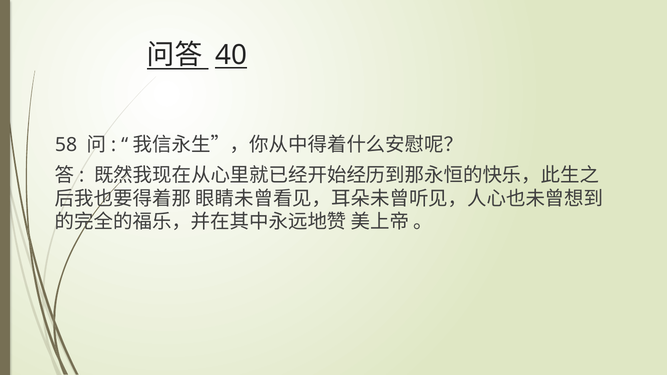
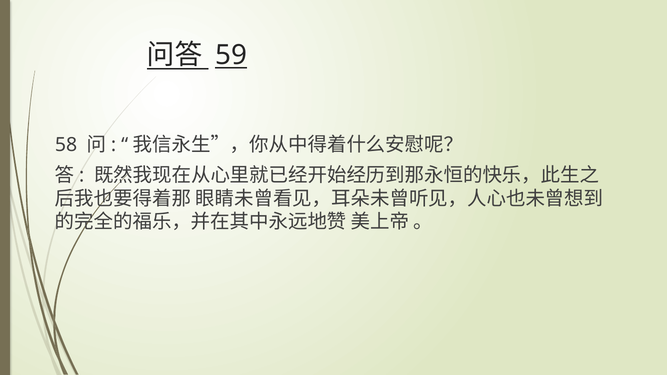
40: 40 -> 59 (231, 55)
